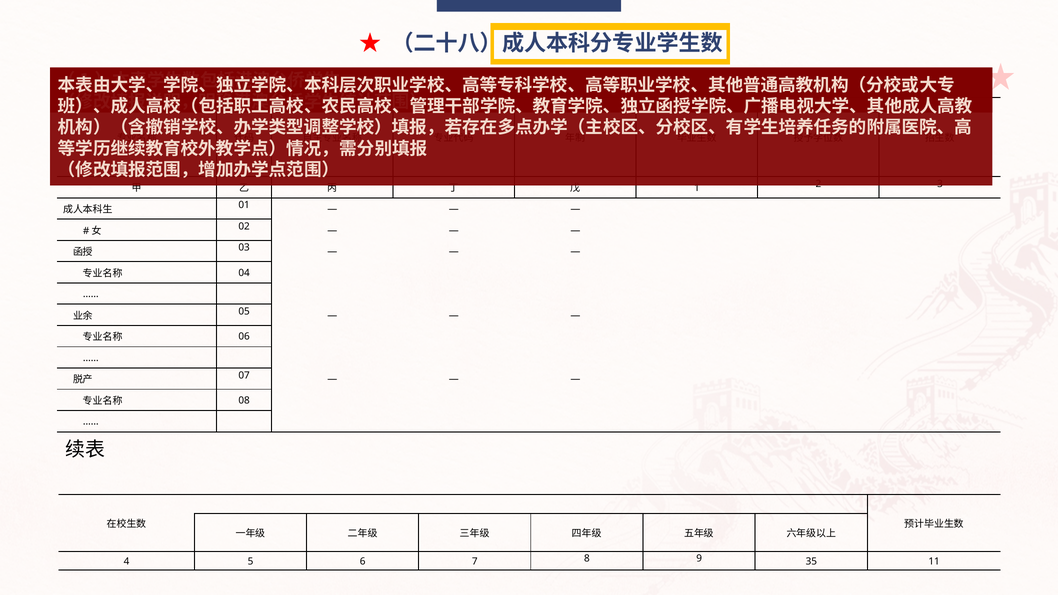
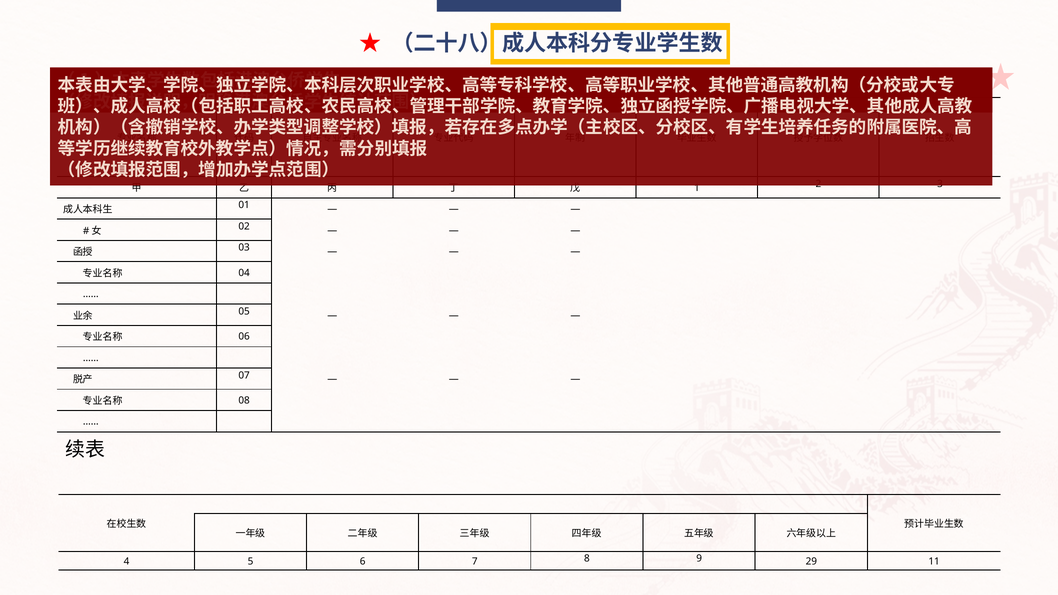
35: 35 -> 29 (811, 561)
